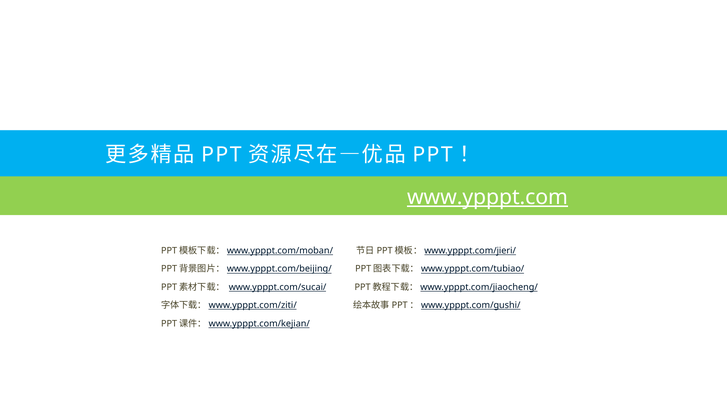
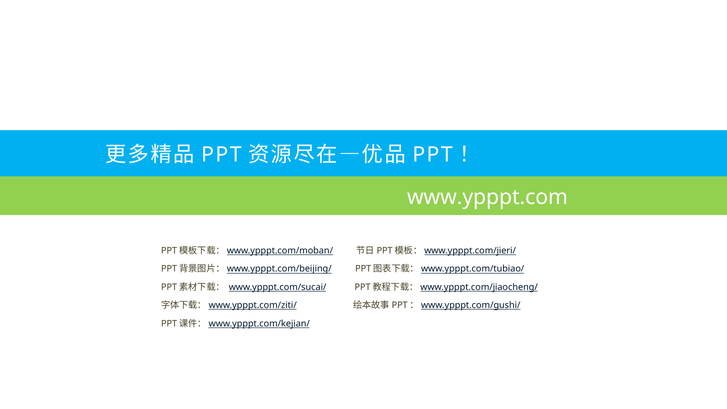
www.ypppt.com underline: present -> none (487, 197)
